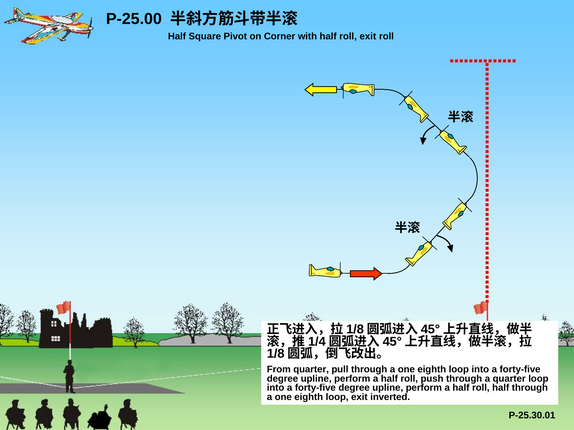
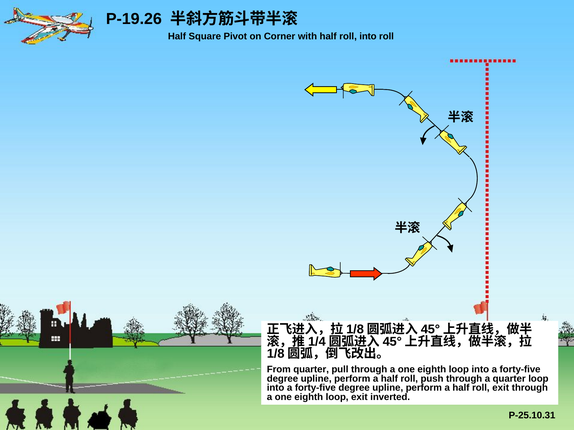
P-25.00: P-25.00 -> P-19.26 (134, 19)
roll exit: exit -> into (368, 36)
roll half: half -> exit (501, 388)
P-25.30.01: P-25.30.01 -> P-25.10.31 (532, 416)
